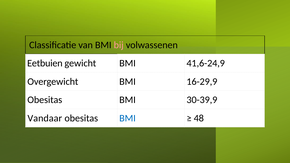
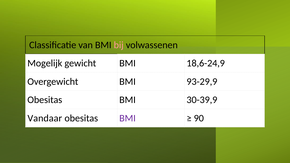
Eetbuien: Eetbuien -> Mogelijk (45, 63)
41,6-24,9: 41,6-24,9 -> 18,6-24,9 (206, 63)
16-29,9: 16-29,9 -> 93-29,9 (202, 82)
BMI colour: blue -> purple (128, 118)
48: 48 -> 90 (199, 118)
